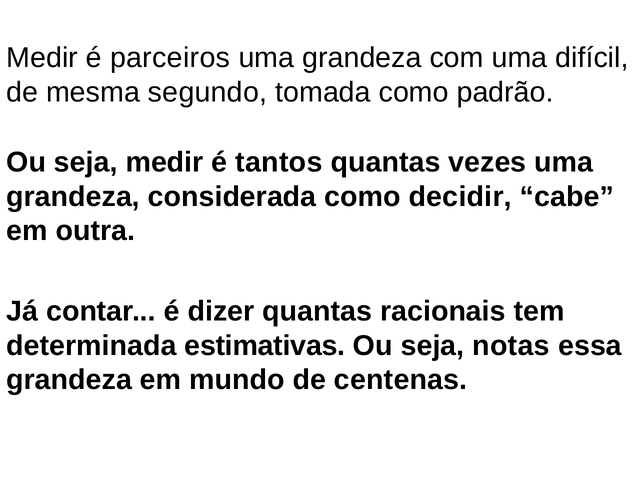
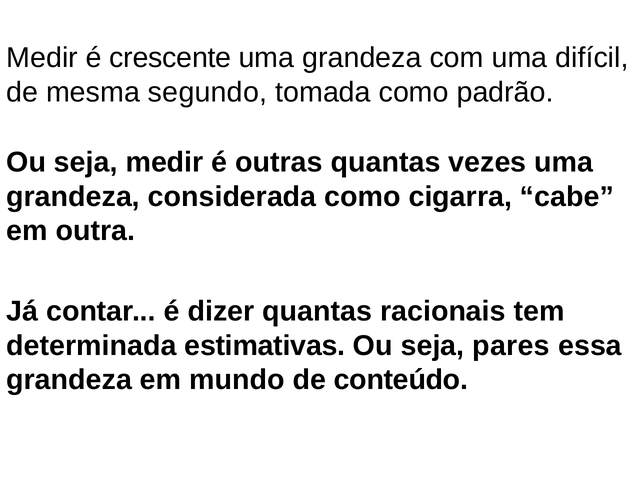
parceiros: parceiros -> crescente (170, 58)
tantos: tantos -> outras (279, 162)
decidir: decidir -> cigarra (460, 197)
notas: notas -> pares (511, 346)
centenas: centenas -> conteúdo (401, 380)
